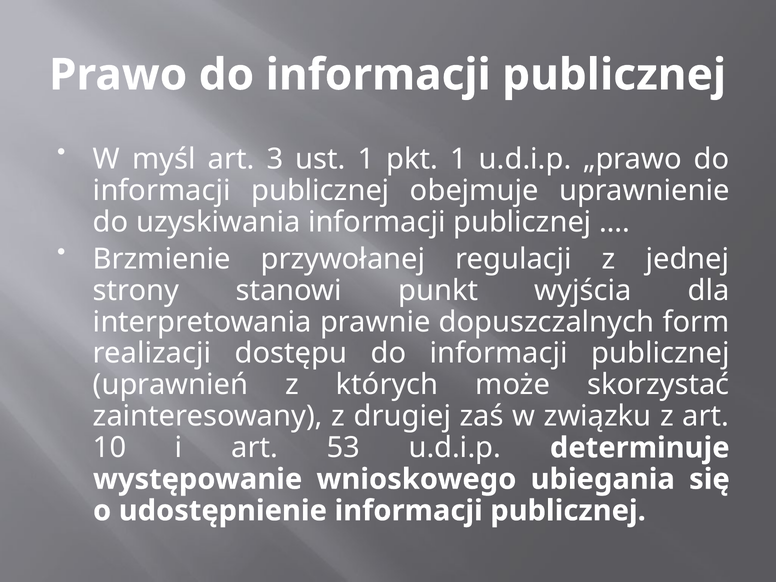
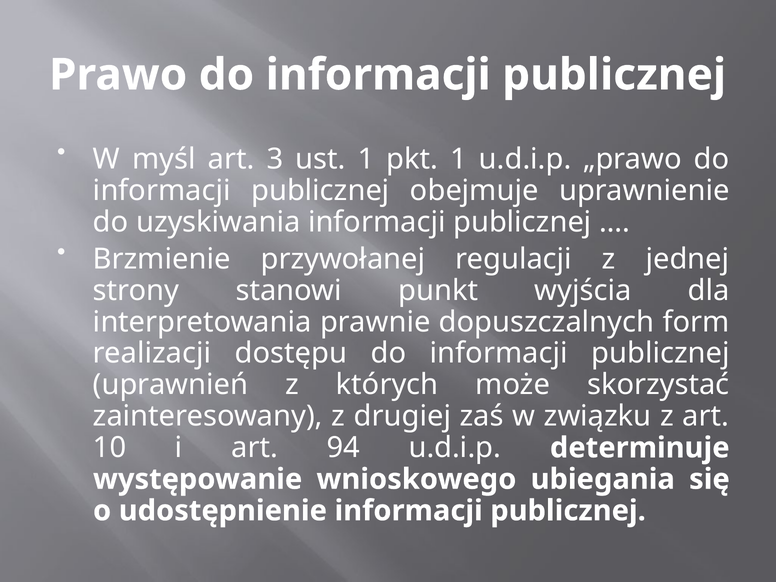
53: 53 -> 94 (343, 448)
